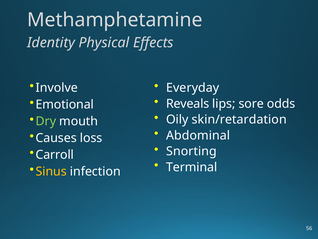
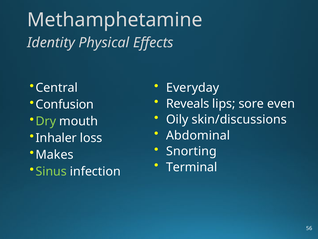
Involve: Involve -> Central (57, 88)
odds: odds -> even (281, 103)
Emotional: Emotional -> Confusion (65, 104)
skin/retardation: skin/retardation -> skin/discussions (239, 119)
Causes: Causes -> Inhaler (56, 138)
Carroll: Carroll -> Makes (55, 154)
Sinus colour: yellow -> light green (51, 171)
